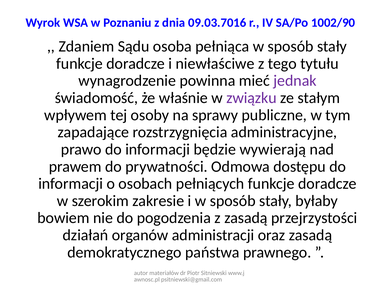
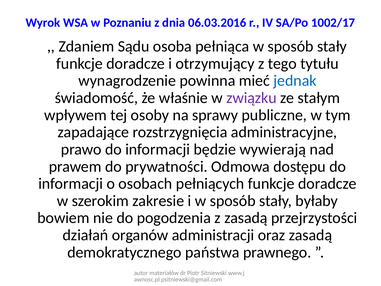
09.03.7016: 09.03.7016 -> 06.03.2016 (217, 23)
1002/90: 1002/90 -> 1002/17 (333, 23)
niewłaściwe: niewłaściwe -> otrzymujący (215, 64)
jednak colour: purple -> blue (295, 81)
